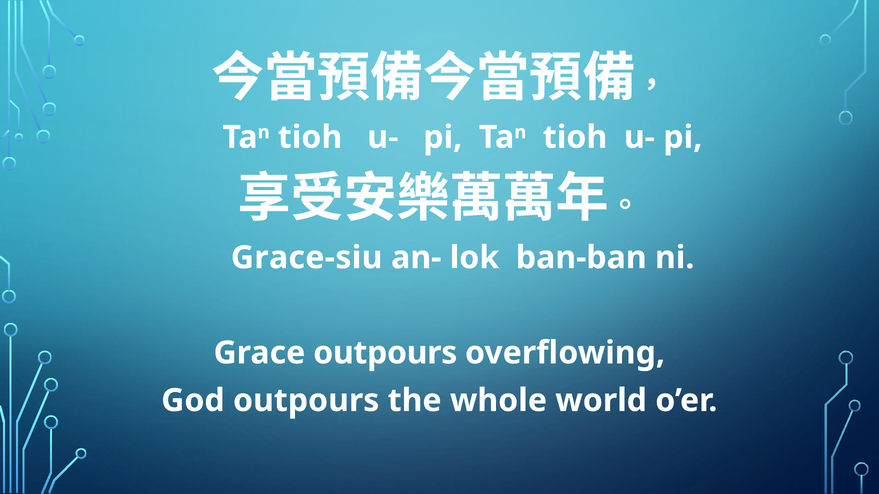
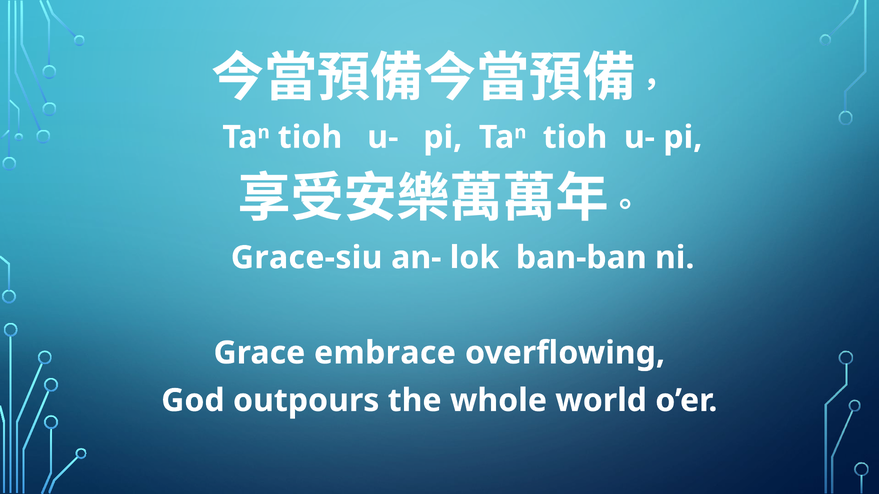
Grace outpours: outpours -> embrace (385, 353)
